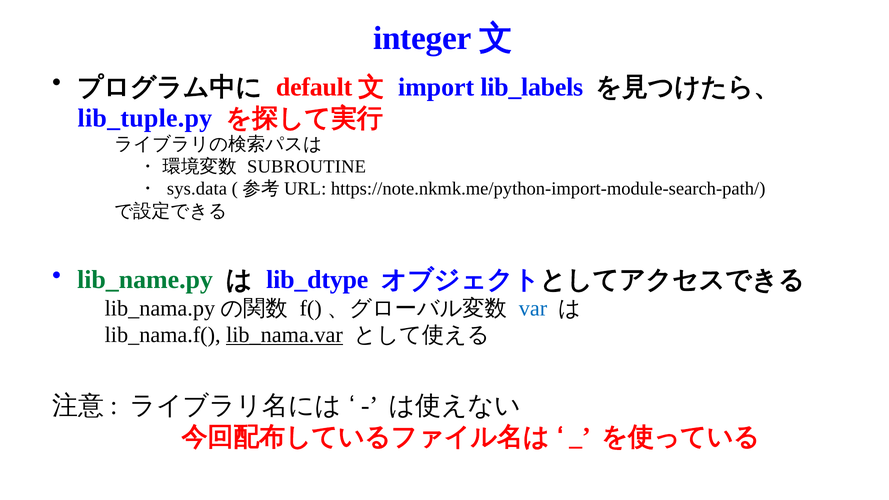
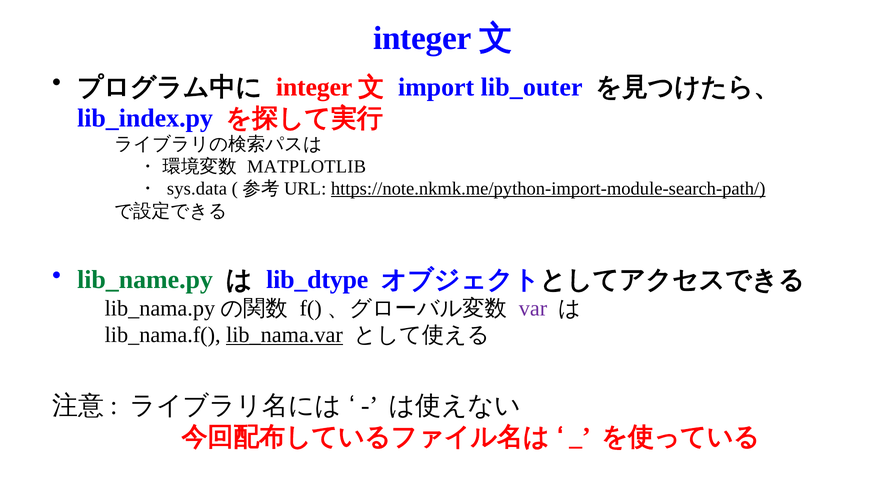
default: default -> integer (314, 87)
lib_labels: lib_labels -> lib_outer (532, 87)
lib_tuple.py: lib_tuple.py -> lib_index.py (145, 118)
SUBROUTINE: SUBROUTINE -> MATPLOTLIB (307, 167)
https://note.nkmk.me/python-import-module-search-path/ underline: none -> present (548, 189)
var colour: blue -> purple (533, 308)
